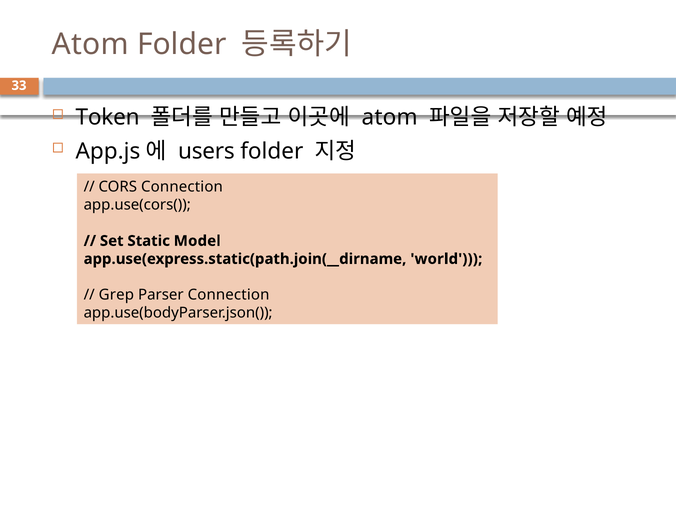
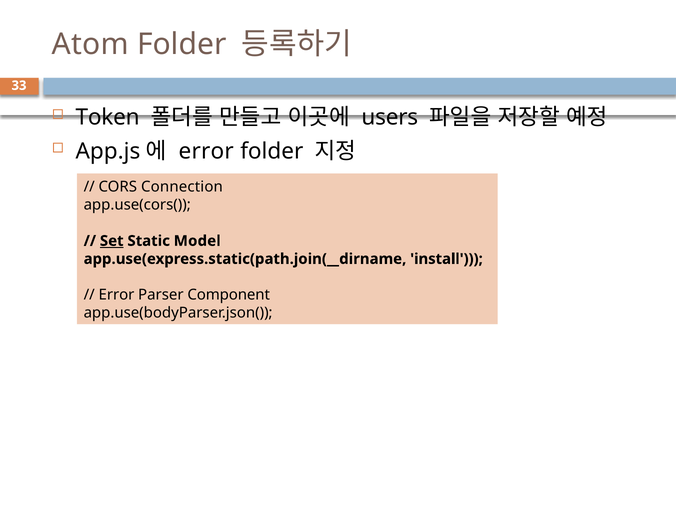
atom: atom -> users (390, 118)
users: users -> error (206, 151)
Set underline: none -> present (112, 241)
world: world -> install (447, 259)
Grep: Grep -> Error (116, 295)
Parser Connection: Connection -> Component (229, 295)
